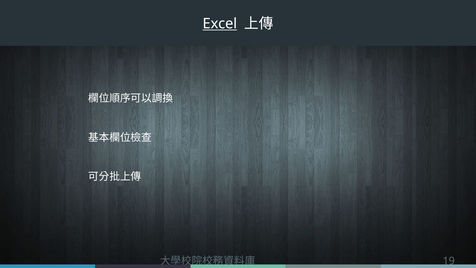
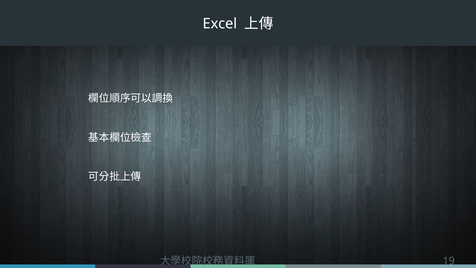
Excel underline: present -> none (220, 24)
